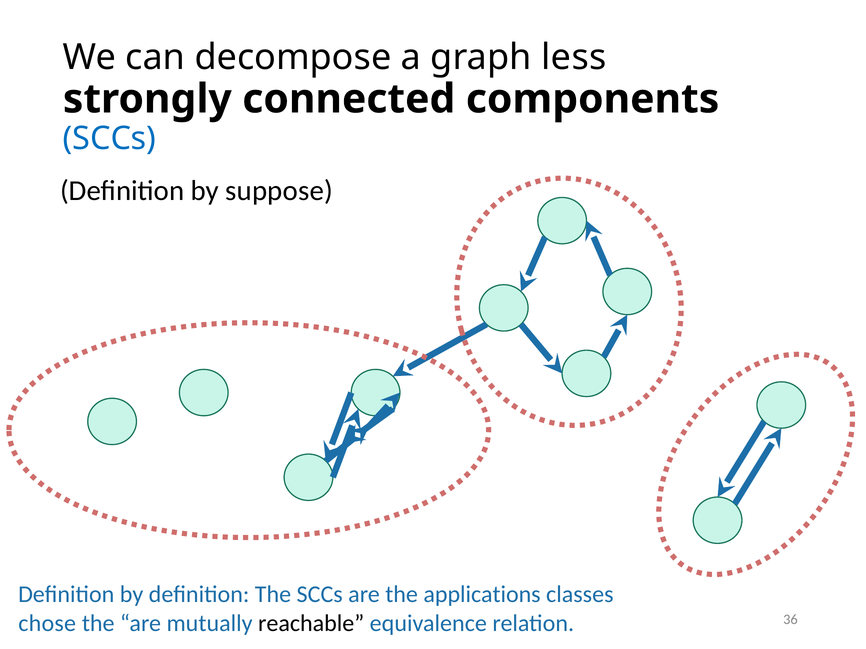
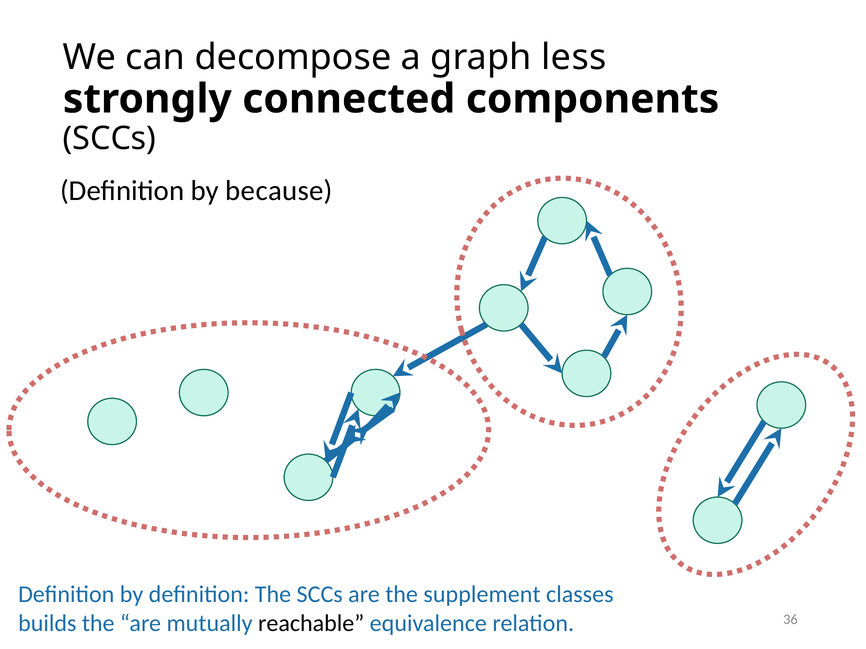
SCCs colour: blue -> black (110, 139)
suppose: suppose -> because (279, 191)
applications: applications -> supplement (482, 595)
chose: chose -> builds (47, 624)
